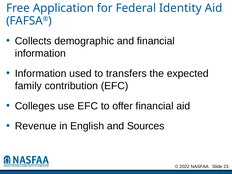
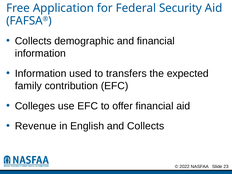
Identity: Identity -> Security (180, 8)
and Sources: Sources -> Collects (146, 126)
